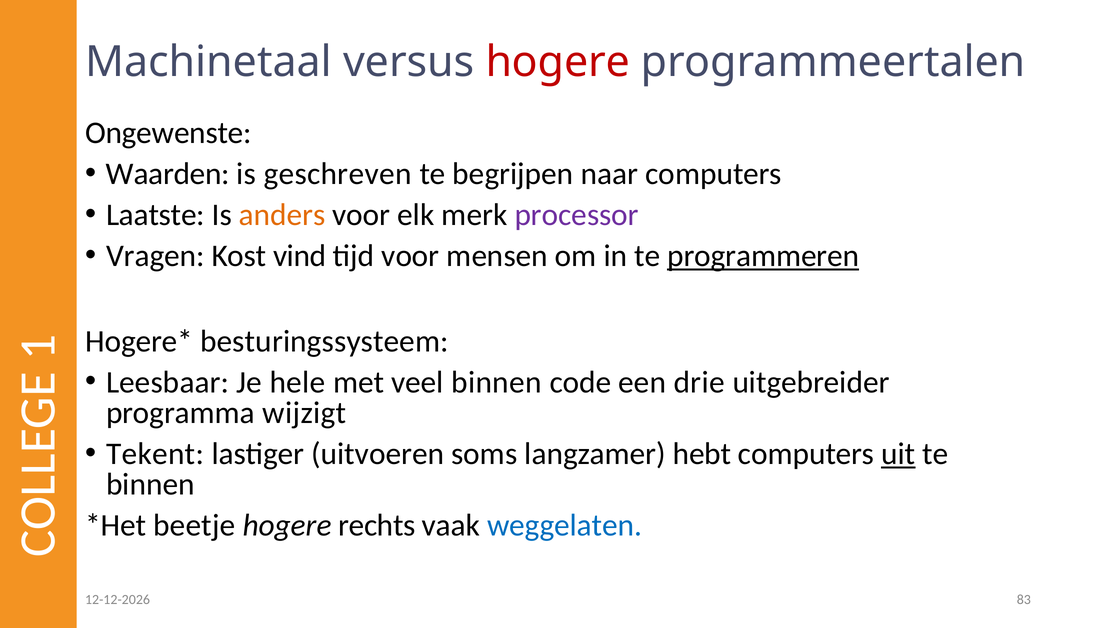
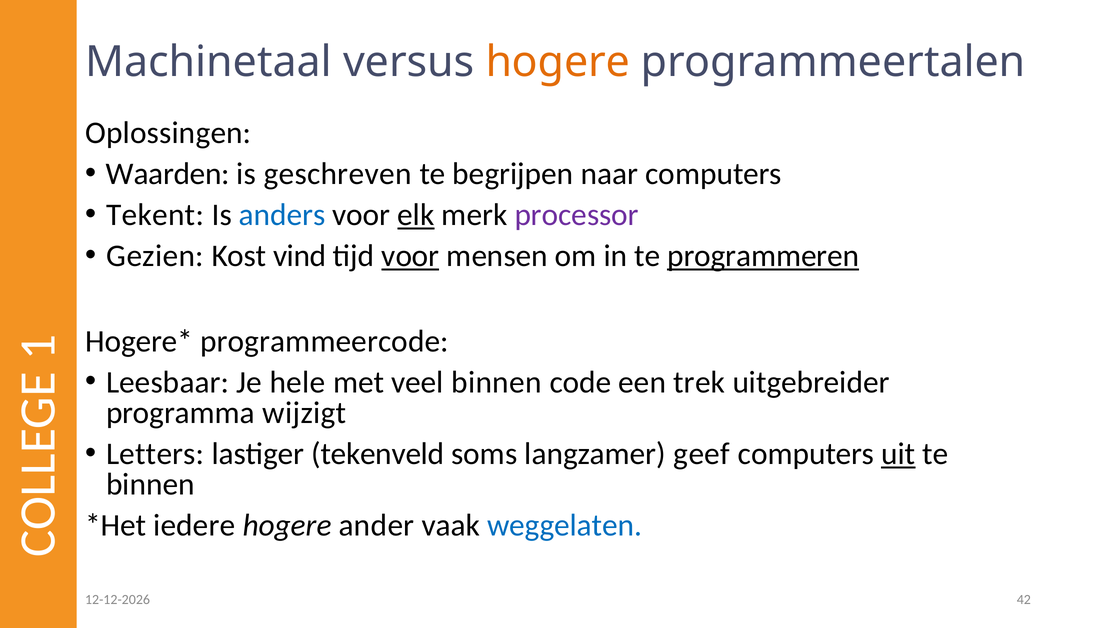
hogere colour: red -> orange (558, 62)
Ongewenste: Ongewenste -> Oplossingen (168, 133)
Laatste: Laatste -> Tekent (155, 215)
anders colour: orange -> blue (282, 215)
elk underline: none -> present (416, 215)
Vragen: Vragen -> Gezien (155, 256)
voor underline: none -> present (410, 256)
besturingssysteem: besturingssysteem -> programmeercode (324, 341)
drie: drie -> trek (699, 382)
Tekent: Tekent -> Letters (155, 454)
uitvoeren: uitvoeren -> tekenveld (378, 454)
hebt: hebt -> geef (702, 454)
beetje: beetje -> iedere (194, 525)
rechts: rechts -> ander (377, 525)
83: 83 -> 42 (1024, 599)
